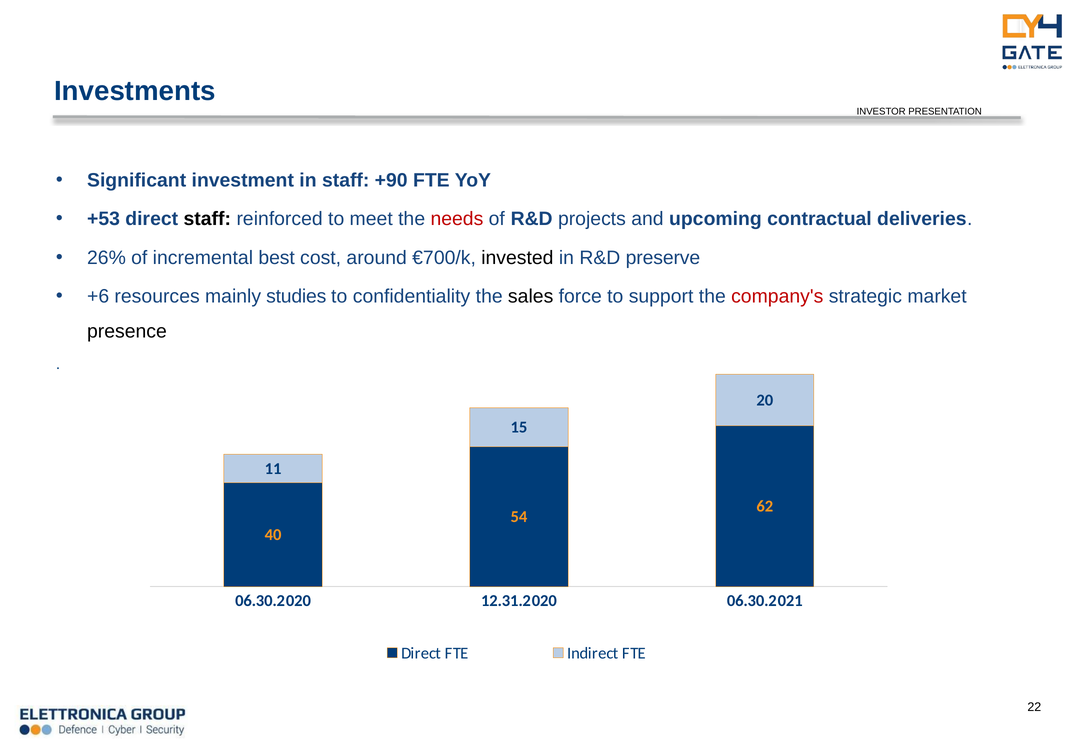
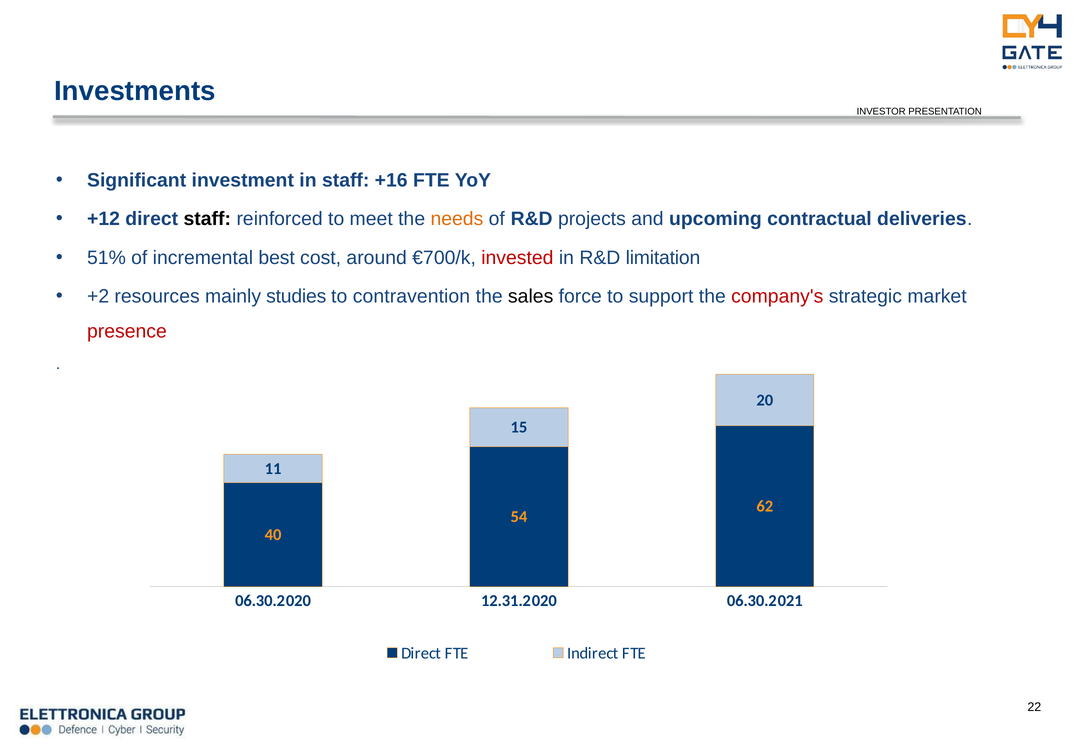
+90: +90 -> +16 (391, 180)
+53: +53 -> +12 (104, 219)
needs colour: red -> orange (457, 219)
26%: 26% -> 51% (106, 258)
invested colour: black -> red (517, 258)
preserve: preserve -> limitation (663, 258)
+6: +6 -> +2 (98, 297)
confidentiality: confidentiality -> contravention (411, 297)
presence colour: black -> red (127, 332)
